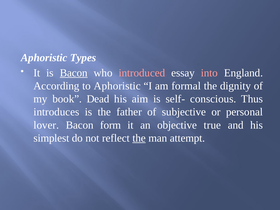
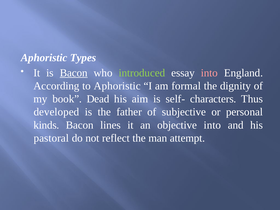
introduced colour: pink -> light green (142, 73)
conscious: conscious -> characters (213, 99)
introduces: introduces -> developed (56, 112)
lover: lover -> kinds (46, 125)
form: form -> lines (111, 125)
objective true: true -> into (212, 125)
simplest: simplest -> pastoral (51, 138)
the underline: present -> none (139, 138)
